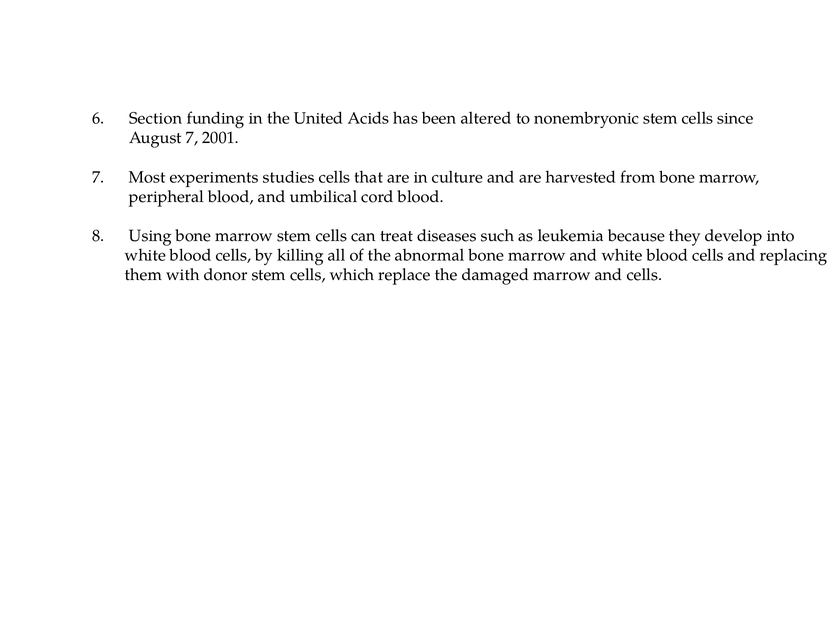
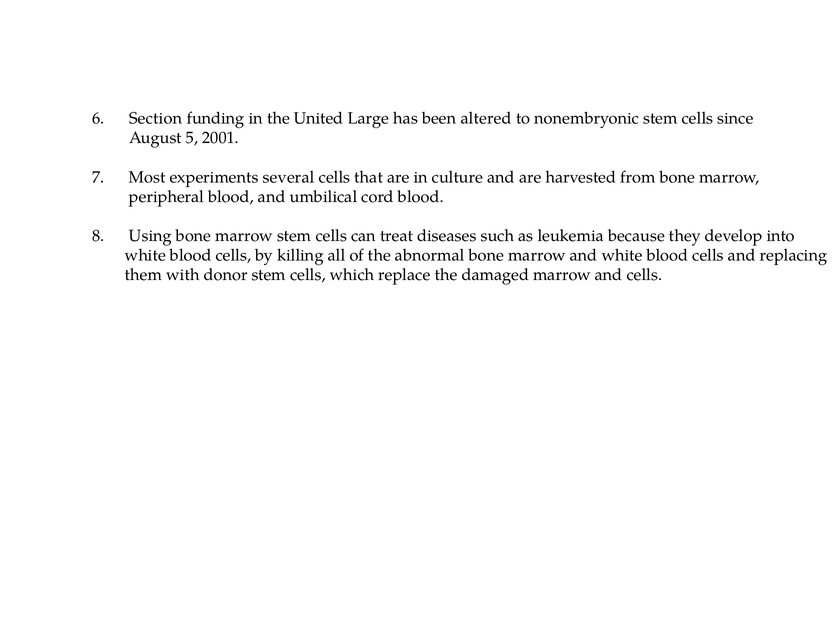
Acids: Acids -> Large (368, 118)
August 7: 7 -> 5 (192, 138)
studies: studies -> several (289, 177)
